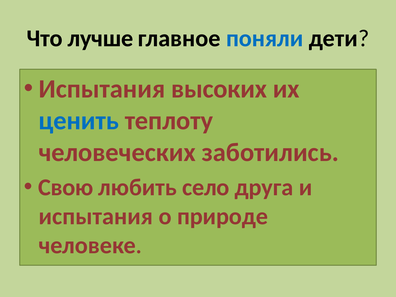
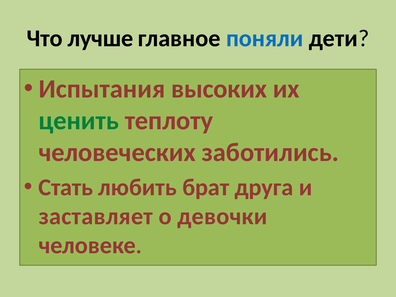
ценить colour: blue -> green (79, 121)
Свою: Свою -> Стать (66, 187)
село: село -> брат (206, 187)
испытания: испытания -> заставляет (96, 216)
природе: природе -> девочки (222, 216)
